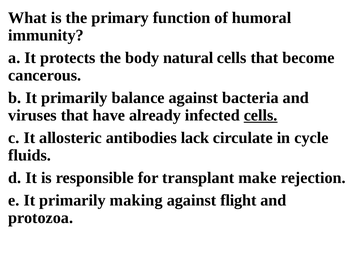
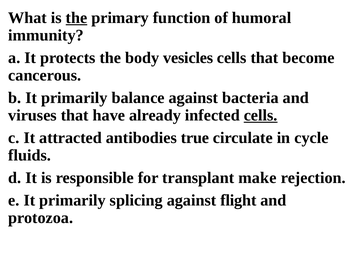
the underline: none -> present (76, 18)
natural: natural -> vesicles (188, 58)
allosteric: allosteric -> attracted (71, 138)
lack: lack -> true (195, 138)
making: making -> splicing (136, 200)
